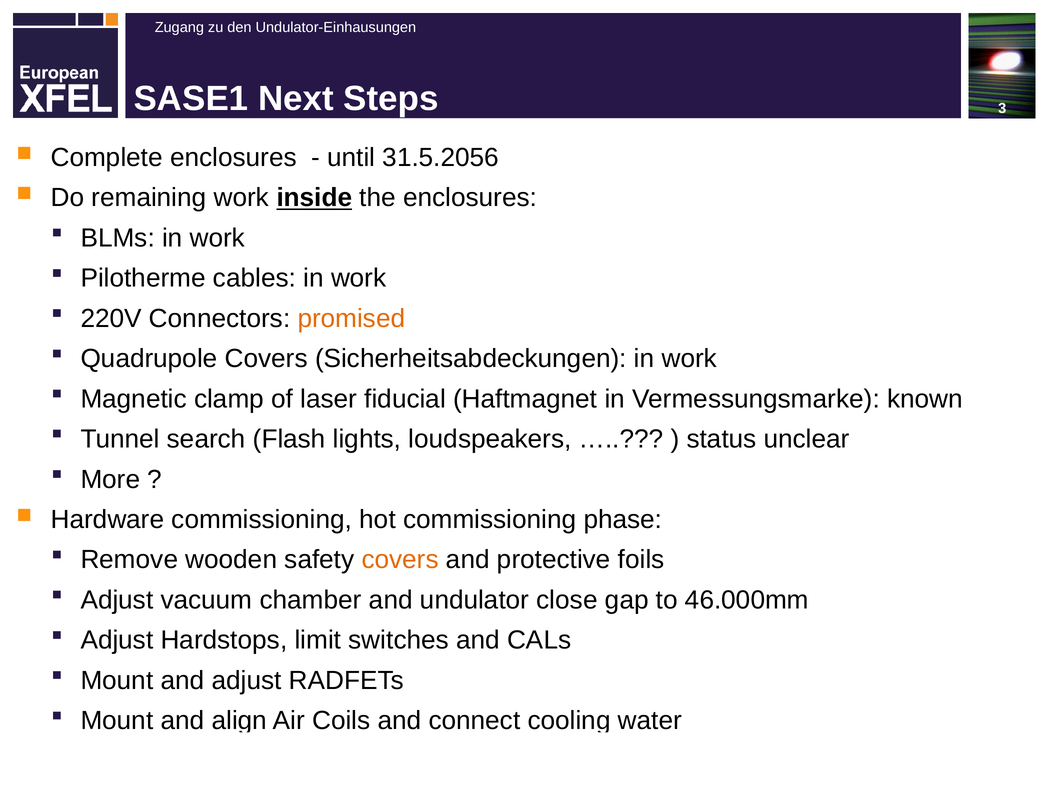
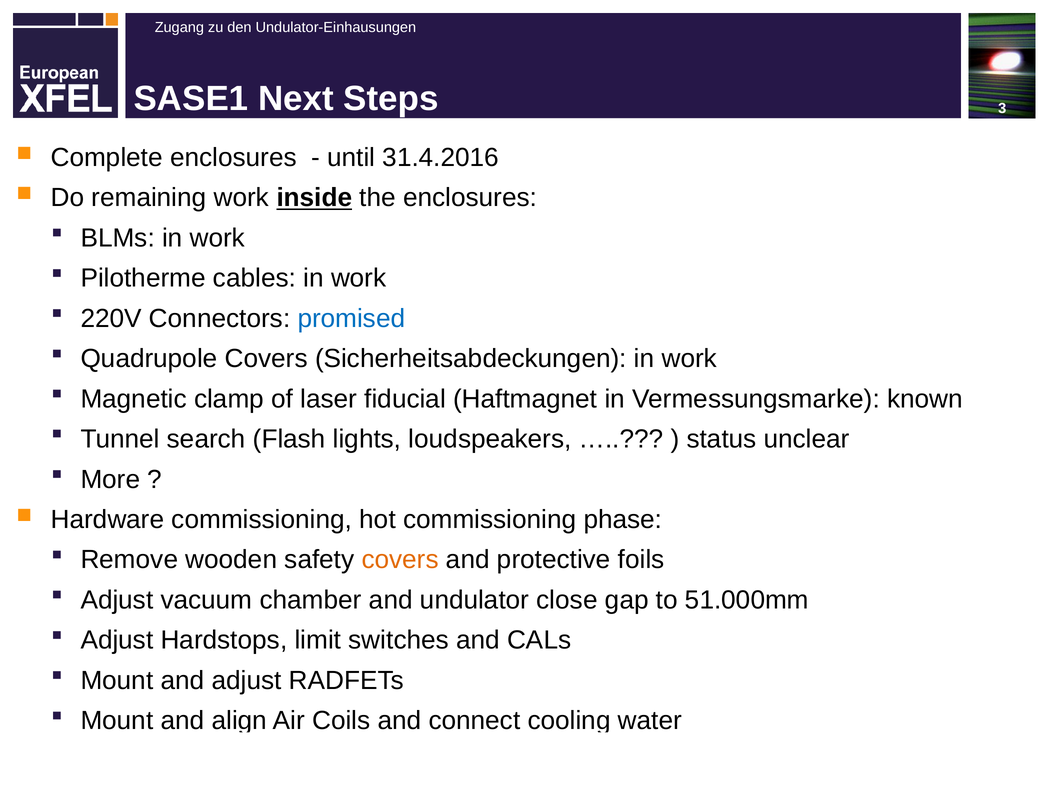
31.5.2056: 31.5.2056 -> 31.4.2016 (441, 157)
promised colour: orange -> blue (351, 318)
46.000mm: 46.000mm -> 51.000mm (747, 600)
